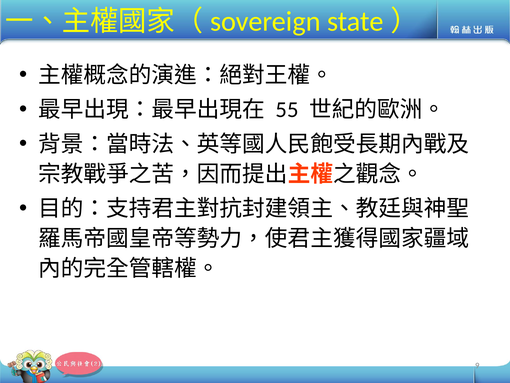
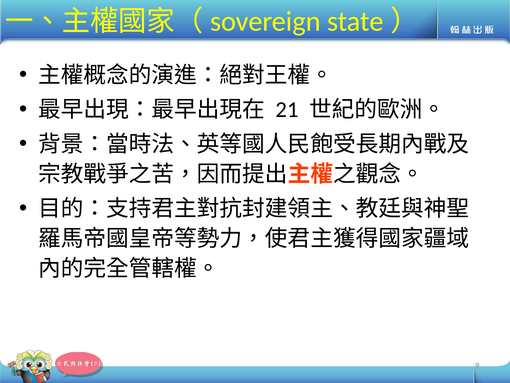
55: 55 -> 21 (287, 110)
